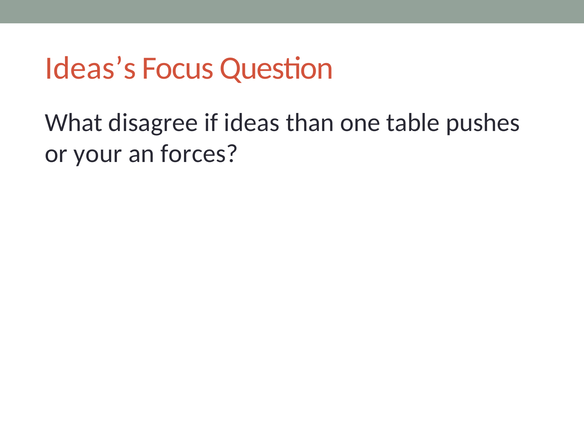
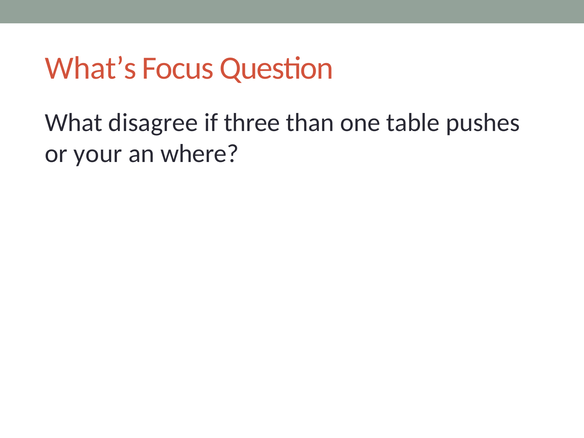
Ideas’s: Ideas’s -> What’s (91, 68)
ideas: ideas -> three (252, 123)
forces: forces -> where (200, 154)
